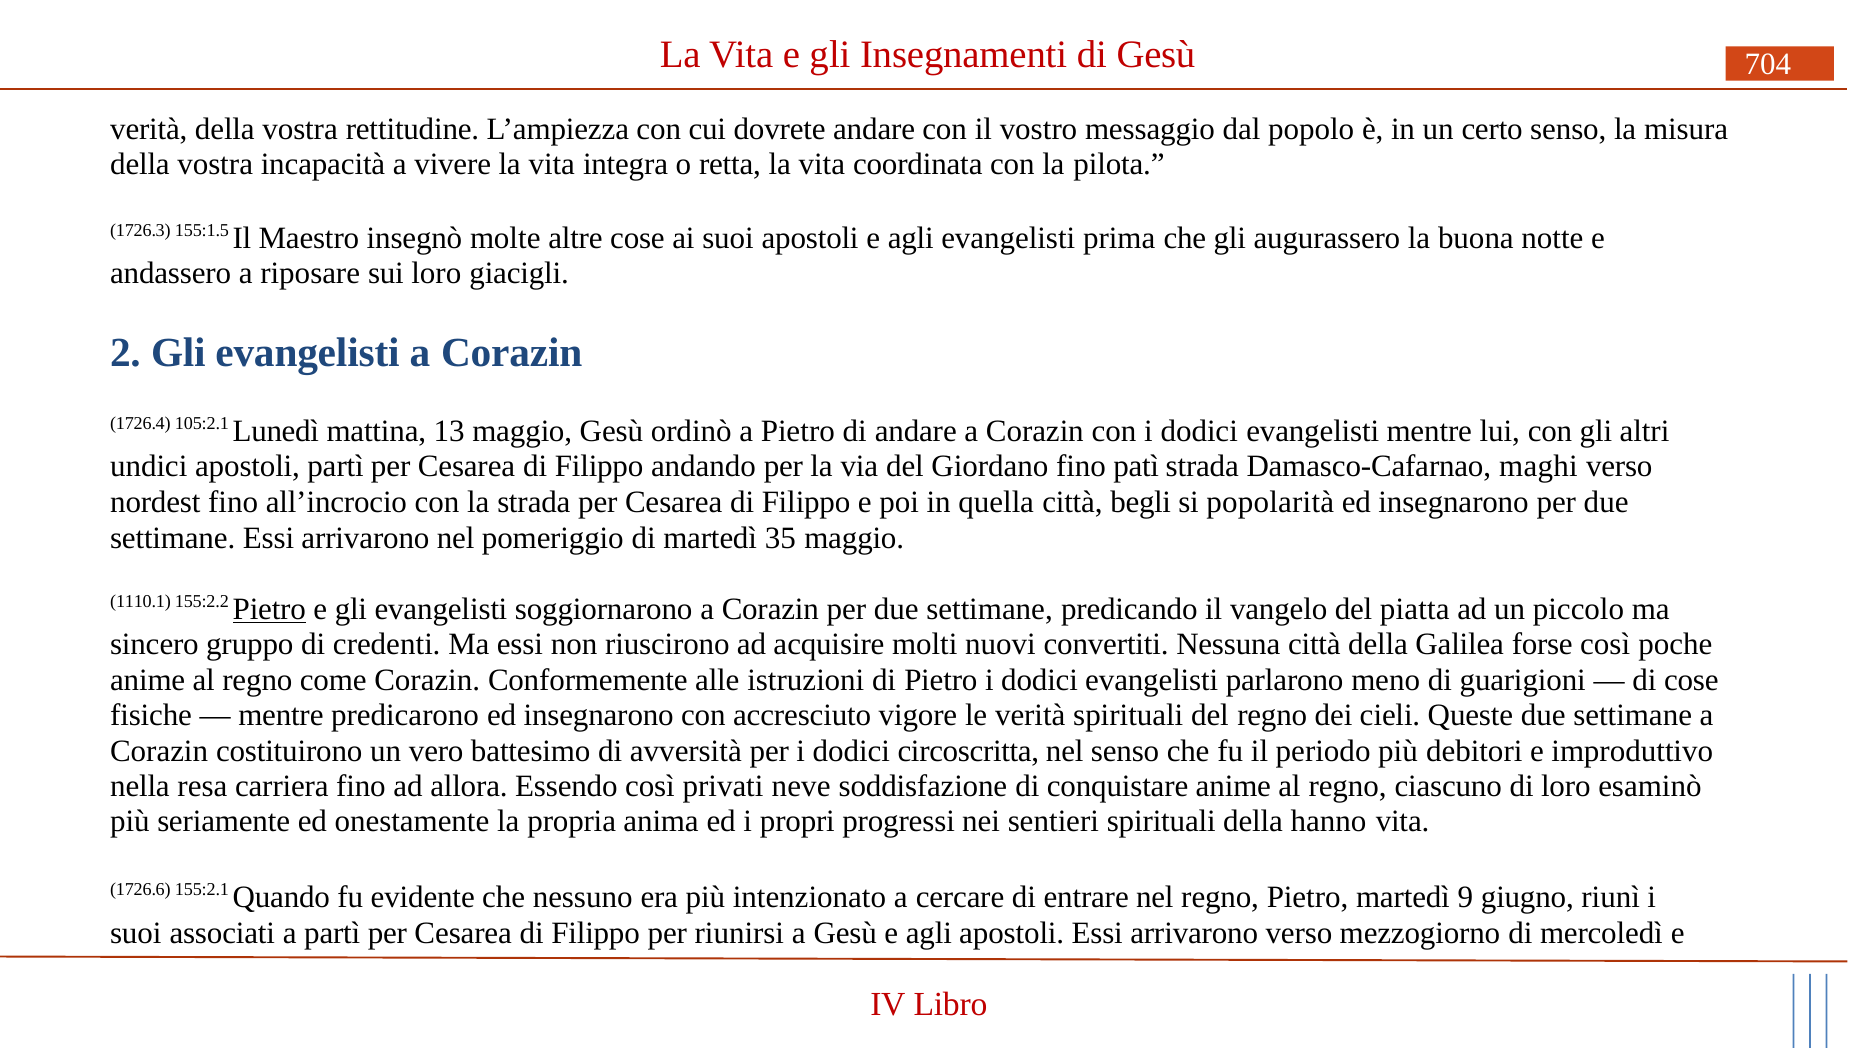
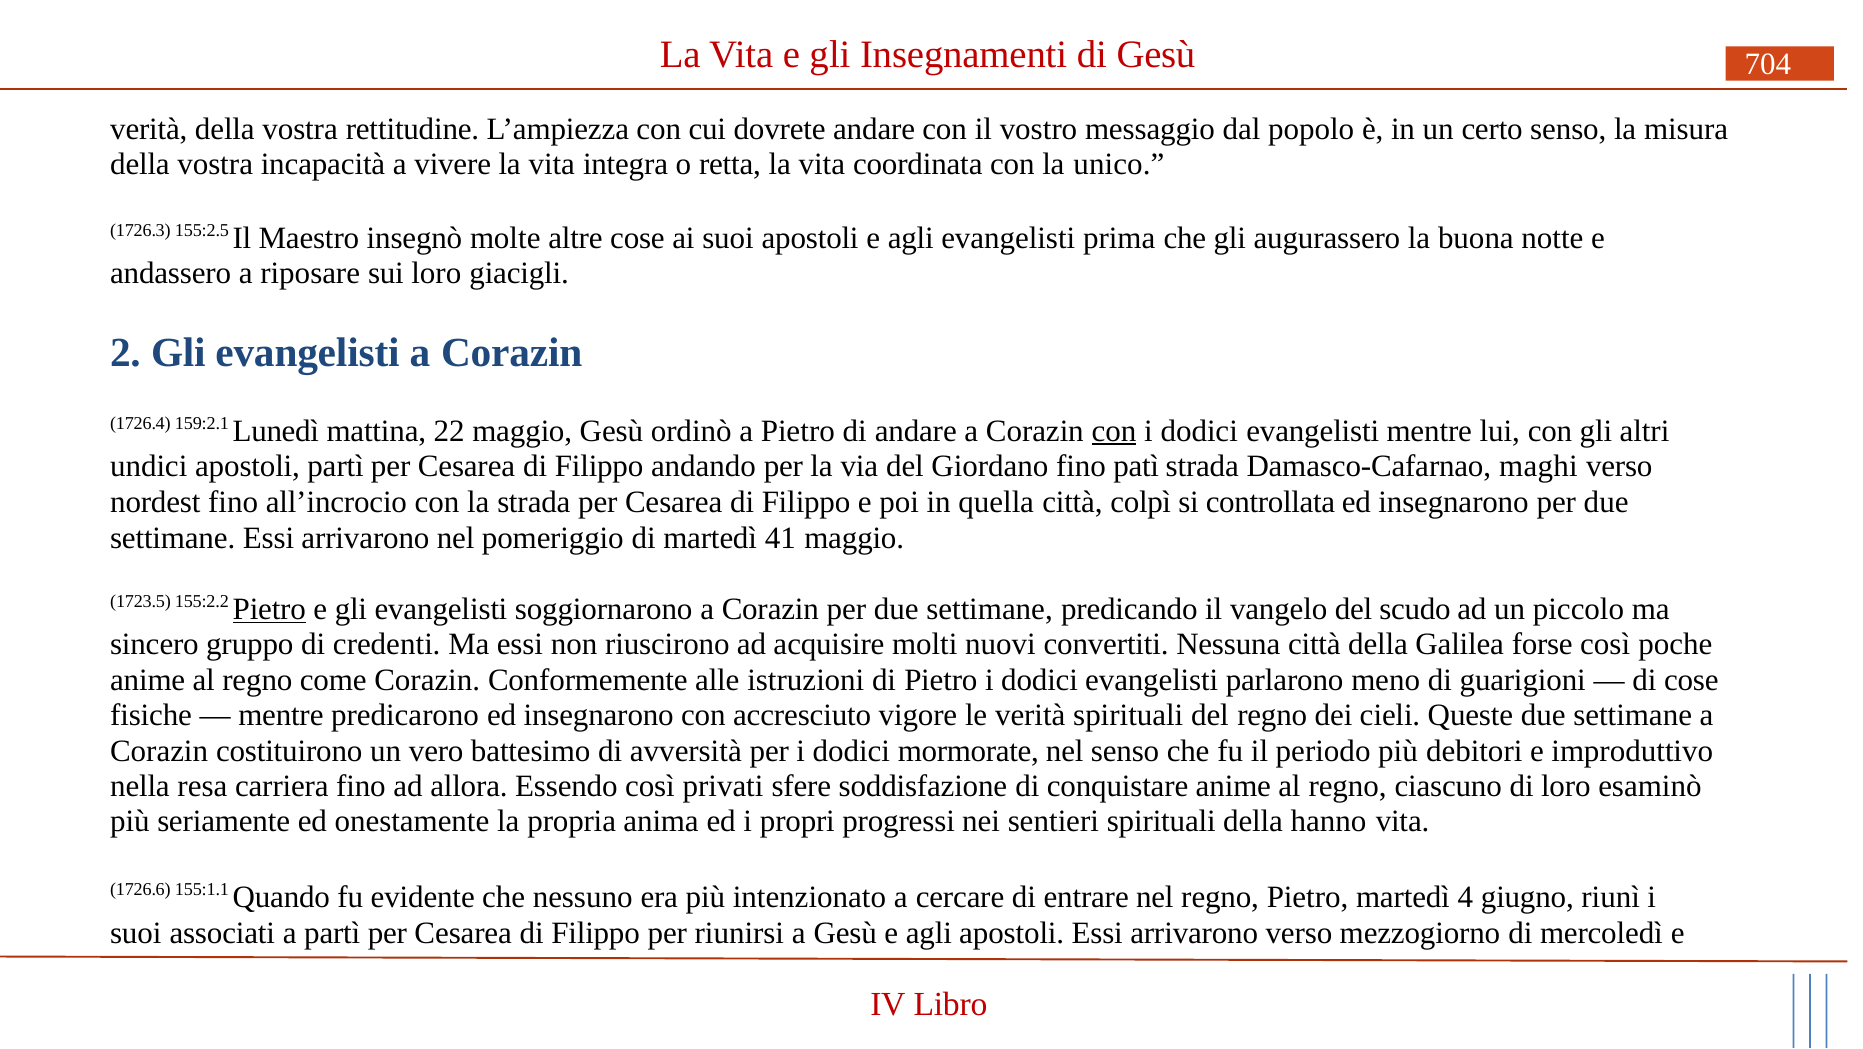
pilota: pilota -> unico (1119, 165)
155:1.5: 155:1.5 -> 155:2.5 (202, 230)
105:2.1: 105:2.1 -> 159:2.1 (202, 423)
13: 13 -> 22 (449, 431)
con underline: none -> present (1114, 431)
begli: begli -> colpì (1141, 502)
popolarità: popolarità -> controllata (1270, 502)
35: 35 -> 41 (780, 538)
1110.1: 1110.1 -> 1723.5 (141, 602)
piatta: piatta -> scudo (1415, 609)
circoscritta: circoscritta -> mormorate (968, 751)
neve: neve -> sfere (801, 786)
155:2.1: 155:2.1 -> 155:1.1 (202, 890)
9: 9 -> 4 (1465, 897)
